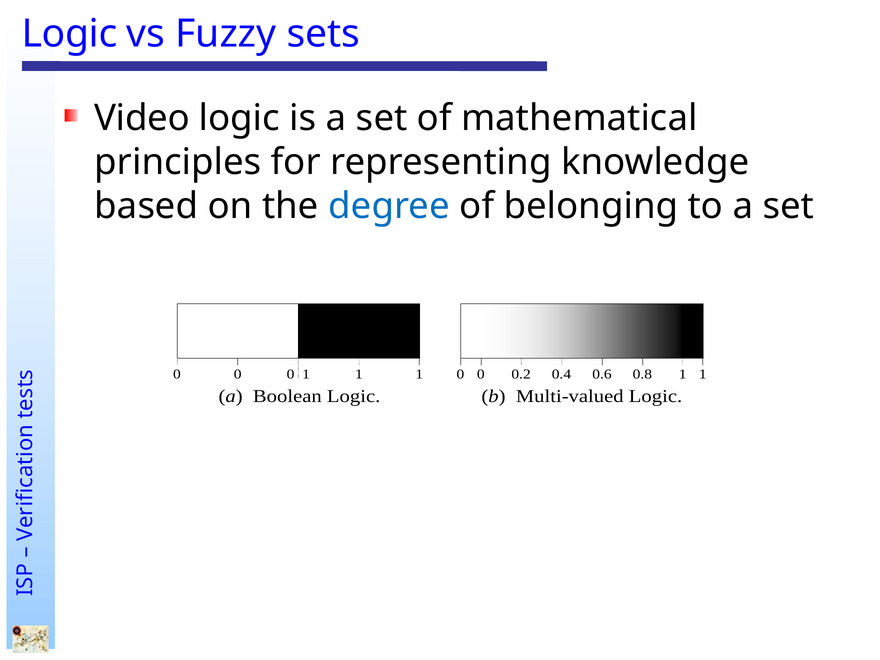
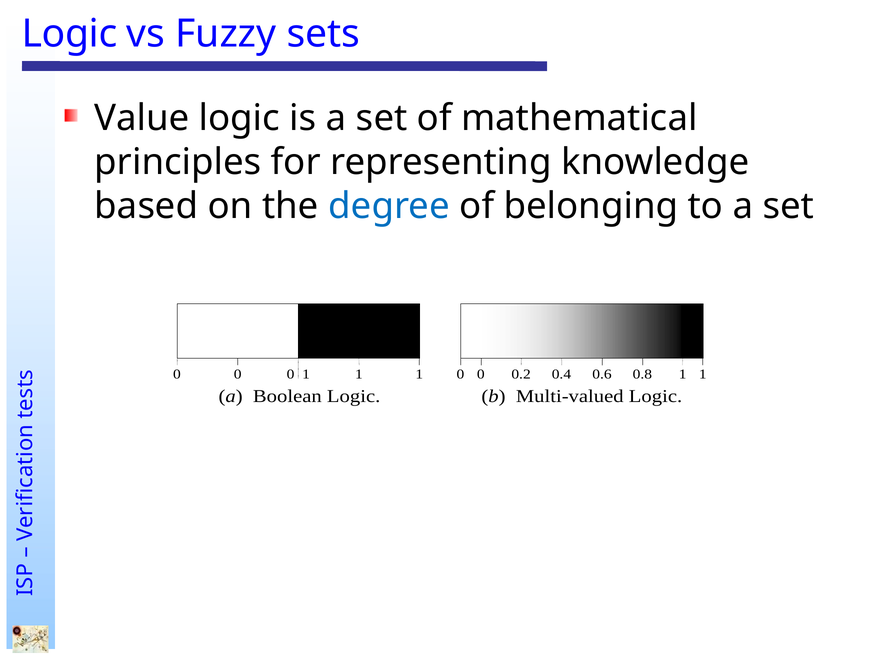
Video: Video -> Value (142, 118)
